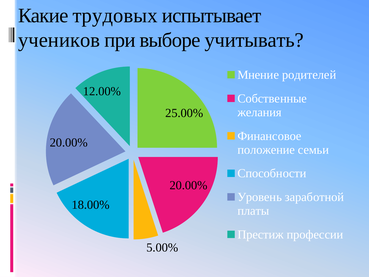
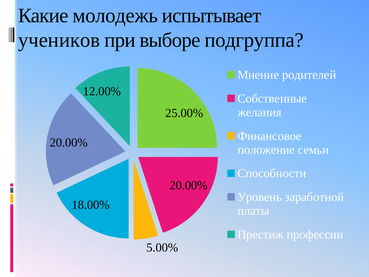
трудовых: трудовых -> молодежь (115, 16)
учитывать: учитывать -> подгруппа (254, 40)
